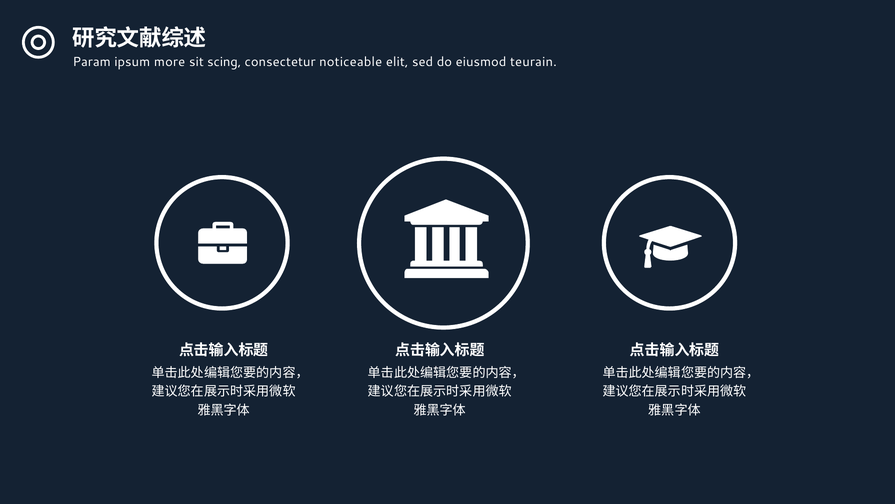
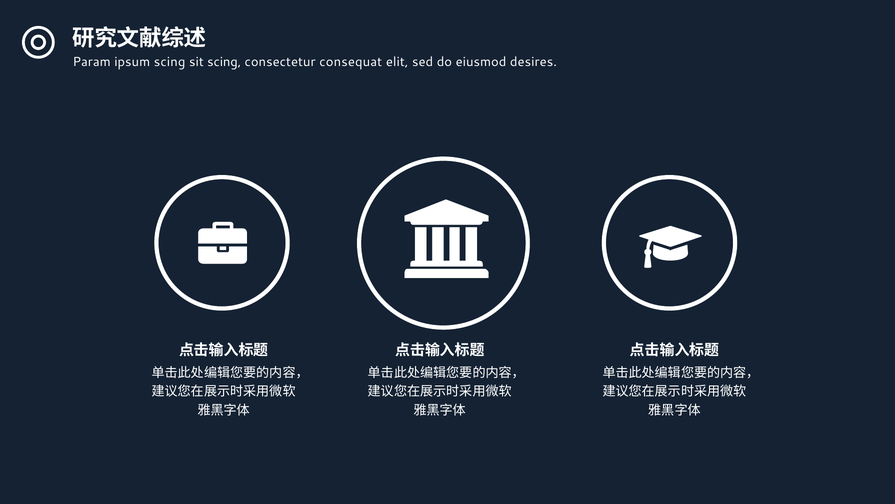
ipsum more: more -> scing (170, 62)
noticeable: noticeable -> consequat (351, 62)
teurain: teurain -> desires (533, 62)
